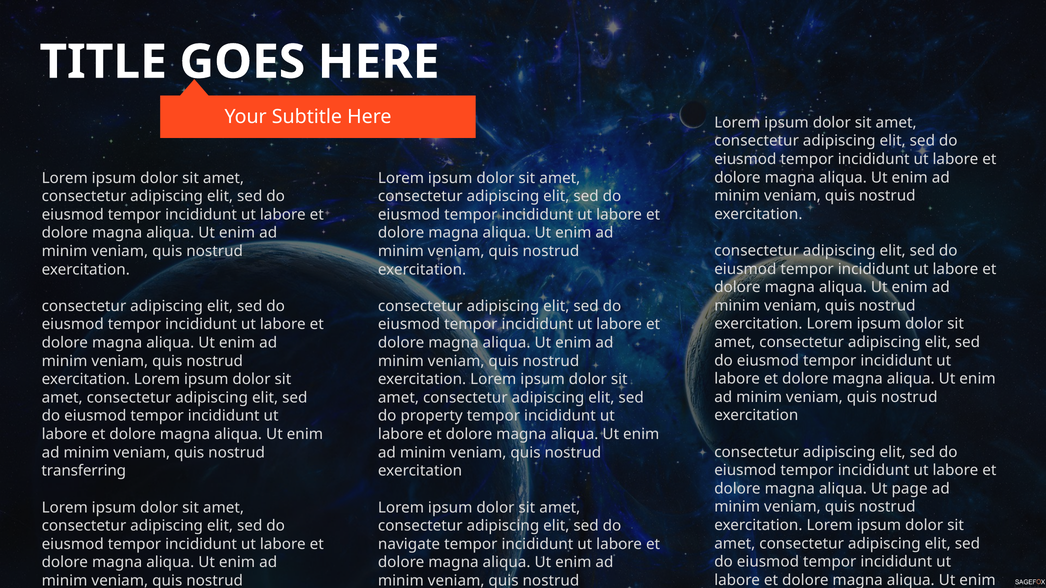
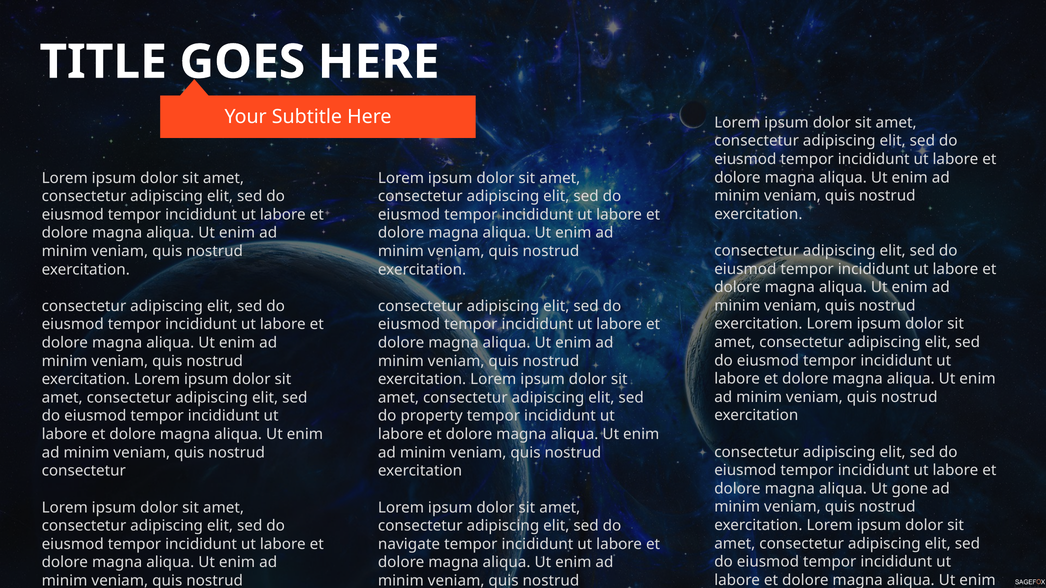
transferring: transferring -> consectetur (84, 471)
page: page -> gone (910, 489)
